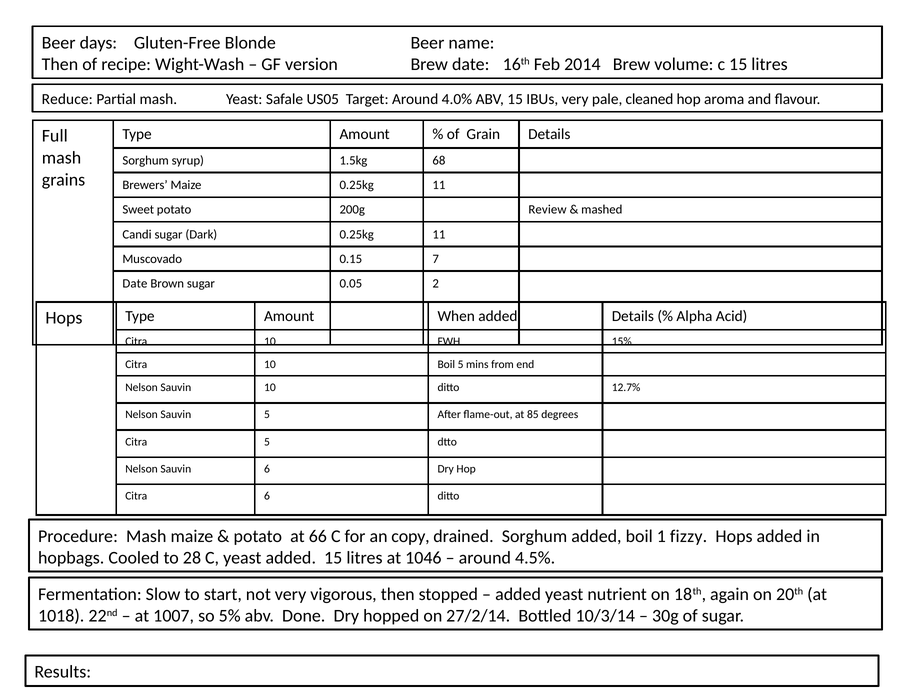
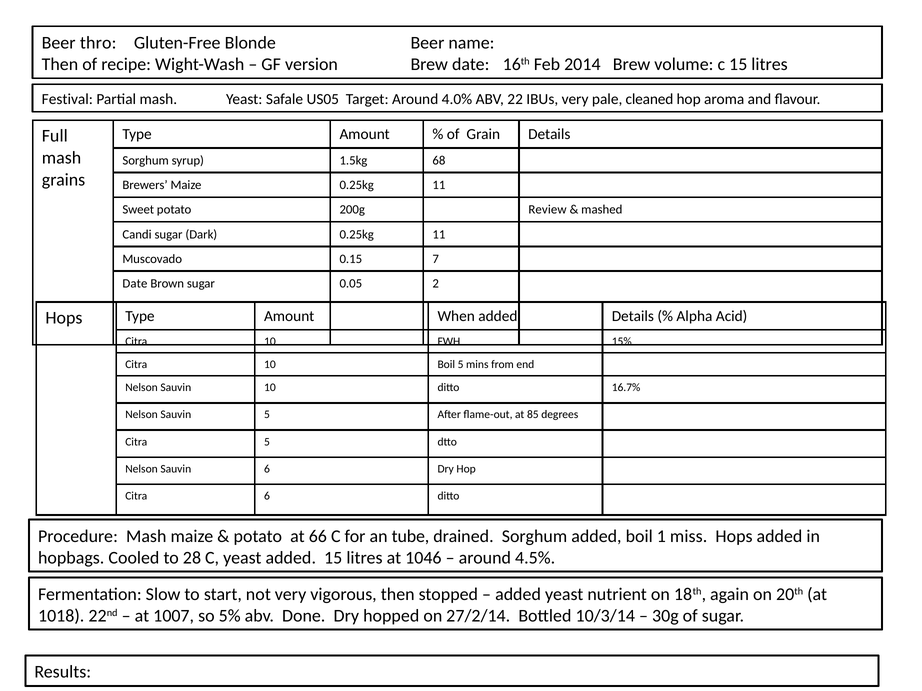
days: days -> thro (98, 43)
Reduce: Reduce -> Festival (67, 99)
ABV 15: 15 -> 22 (515, 99)
12.7%: 12.7% -> 16.7% (626, 388)
copy: copy -> tube (410, 537)
fizzy: fizzy -> miss (689, 537)
